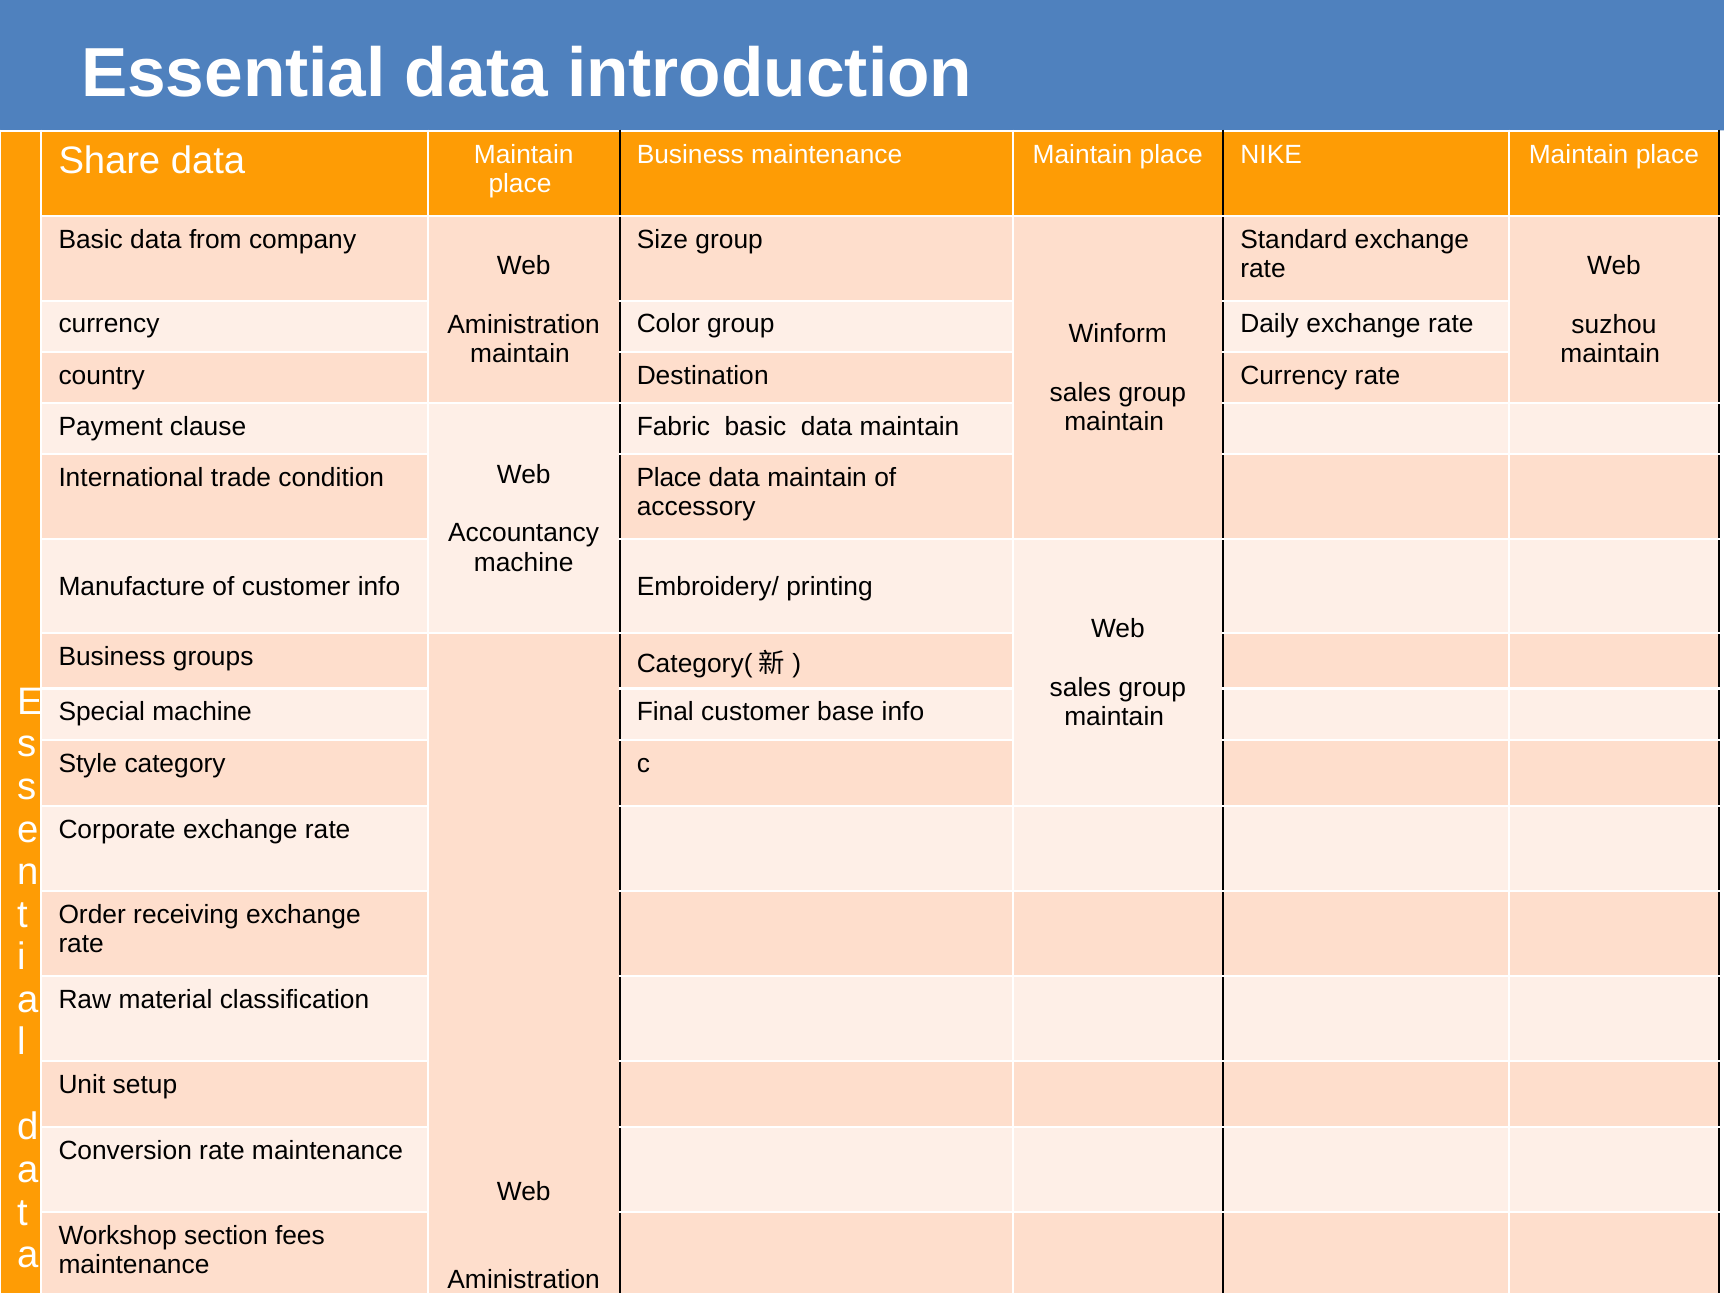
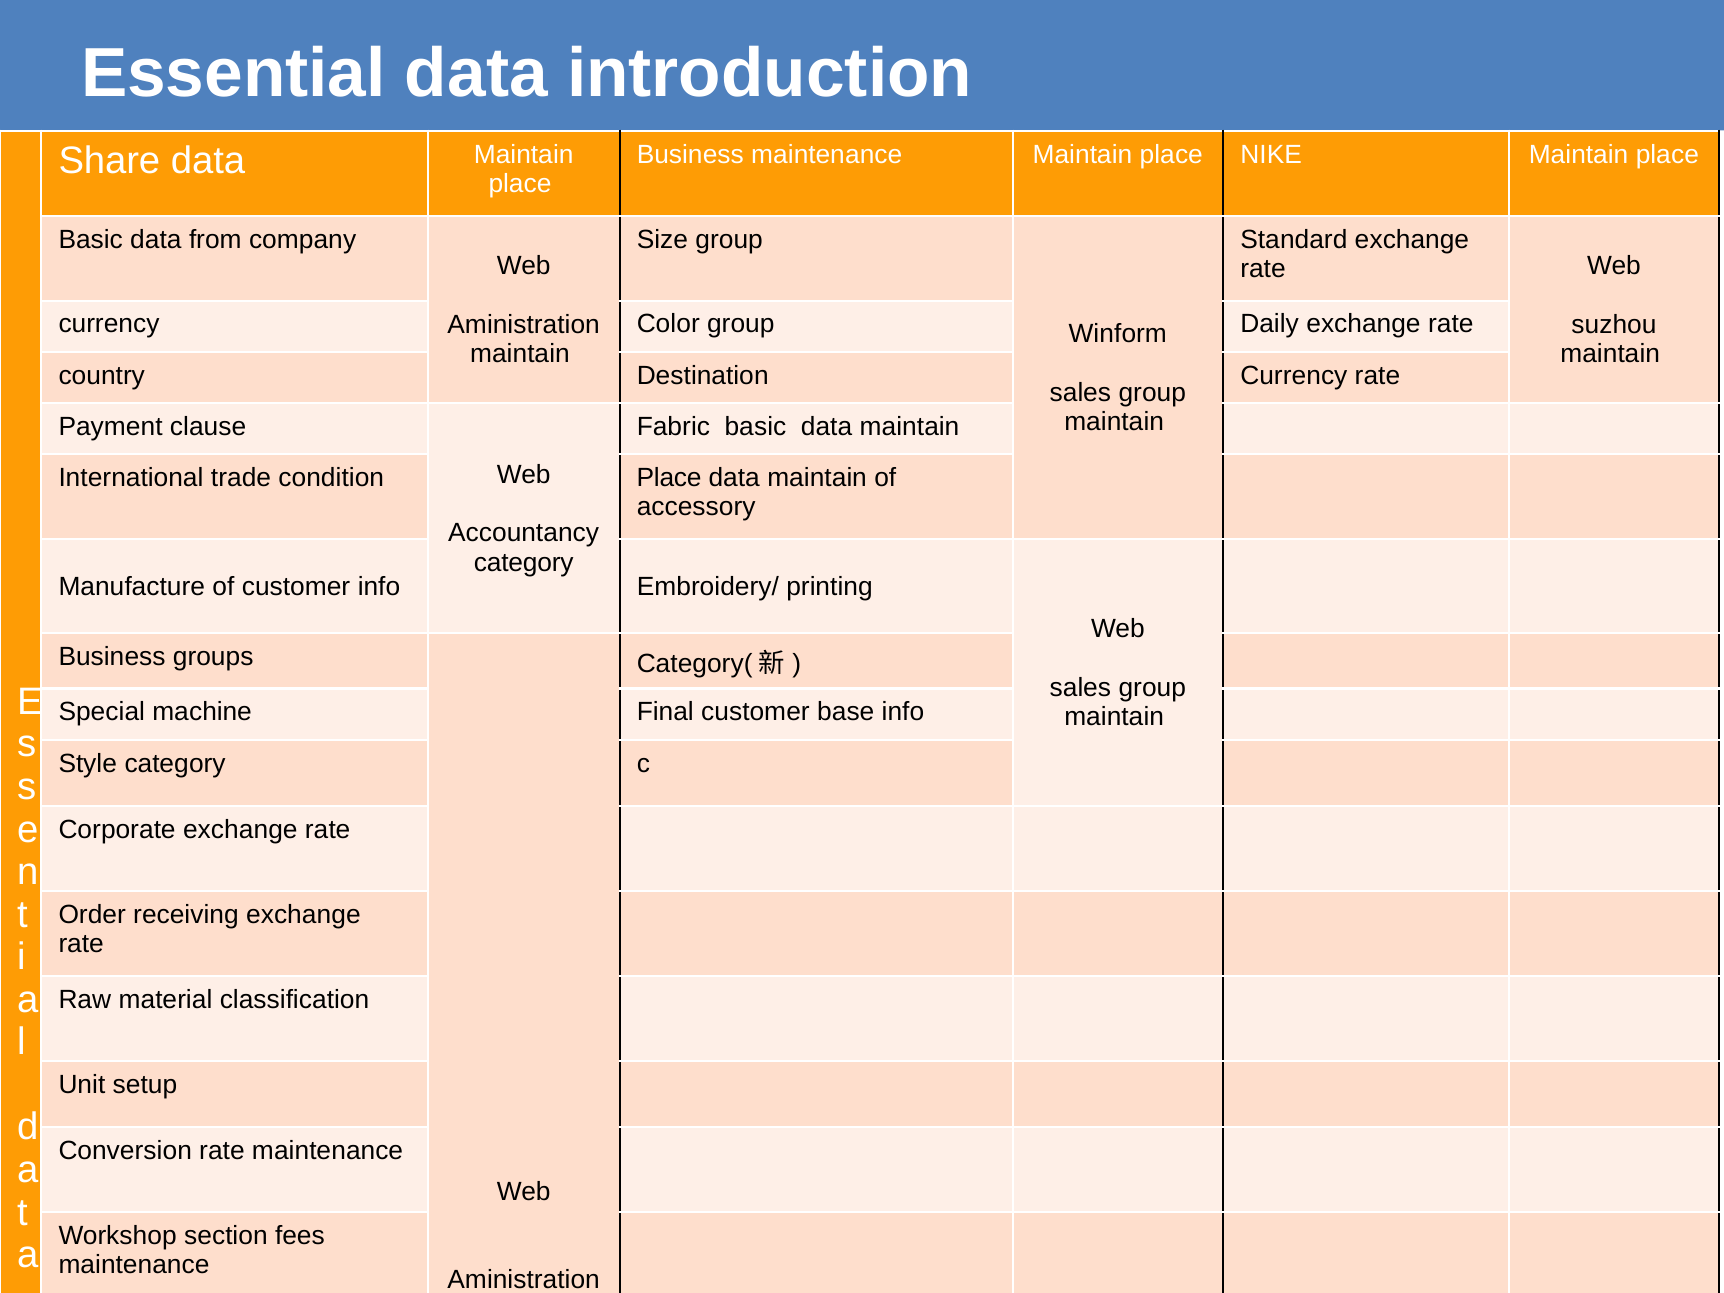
machine: machine -> category (524, 562)
